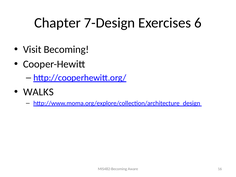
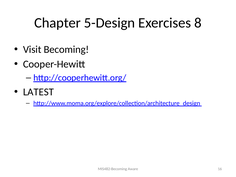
7-Design: 7-Design -> 5-Design (110, 23)
6: 6 -> 8 (198, 23)
WALKS: WALKS -> LATEST (38, 92)
